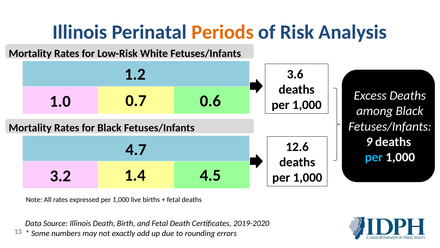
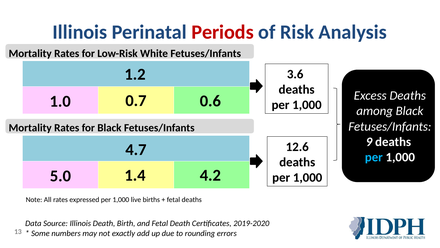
Periods colour: orange -> red (223, 32)
3.2: 3.2 -> 5.0 (60, 176)
4.5: 4.5 -> 4.2 (210, 175)
